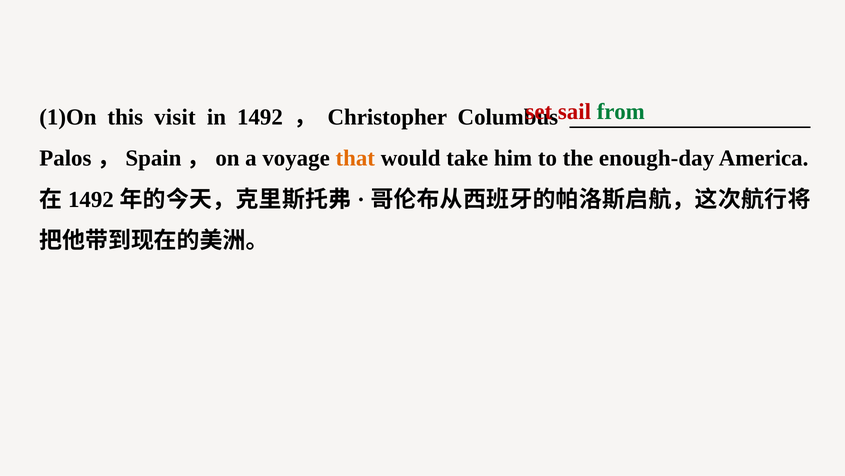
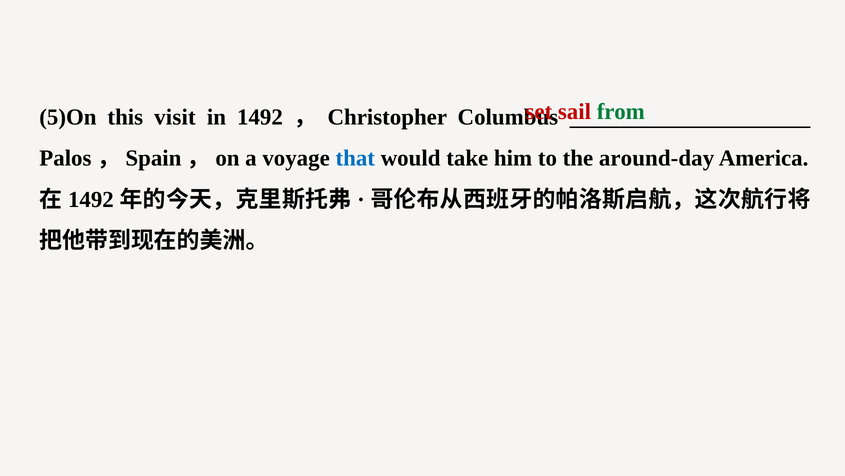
1)On: 1)On -> 5)On (68, 117)
that colour: orange -> blue (355, 158)
enough-day: enough-day -> around-day (657, 158)
